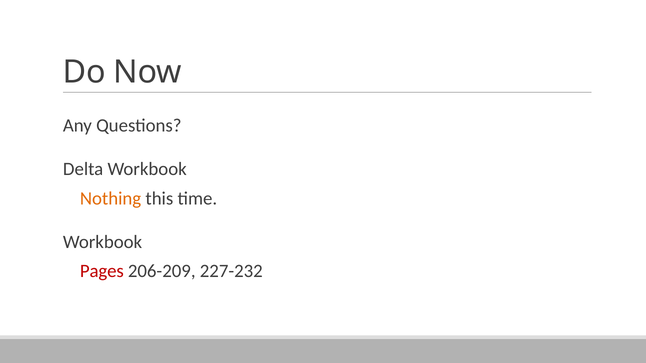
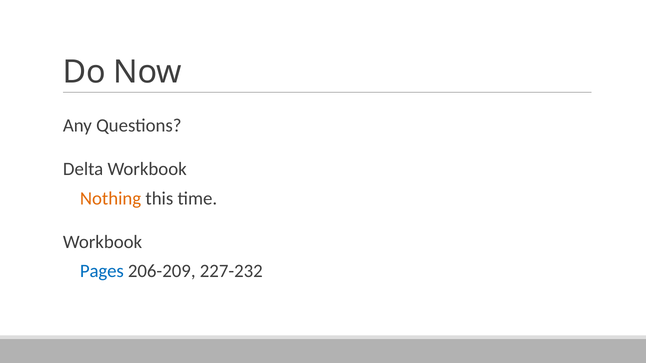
Pages colour: red -> blue (102, 272)
